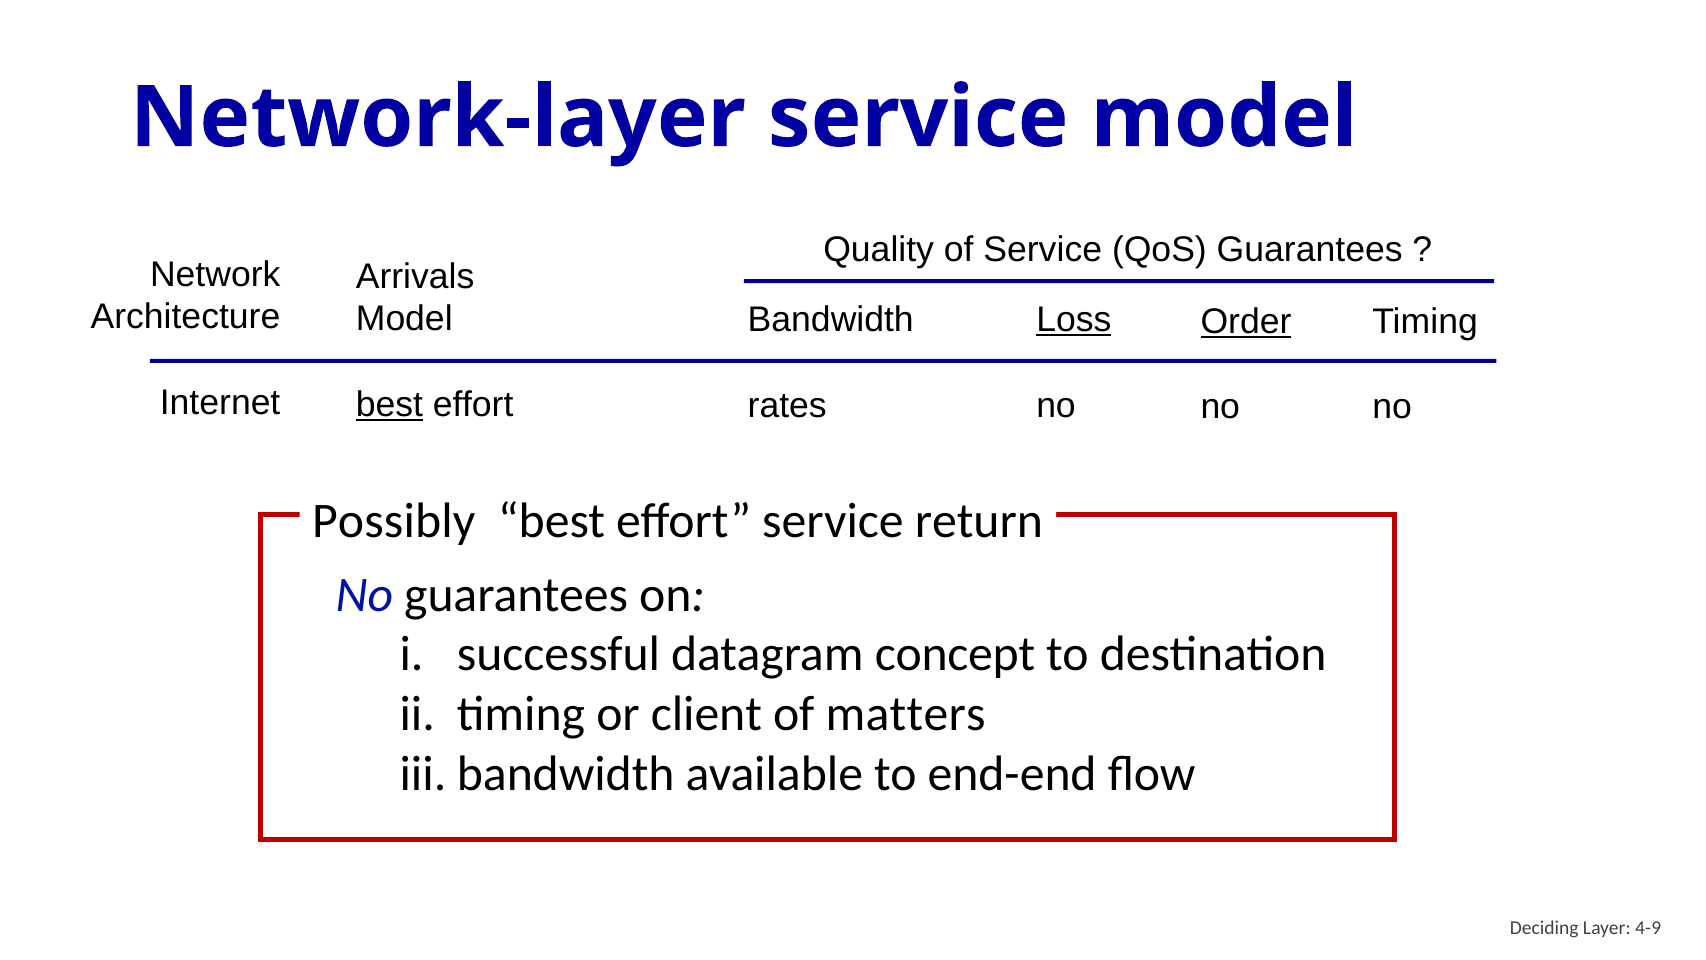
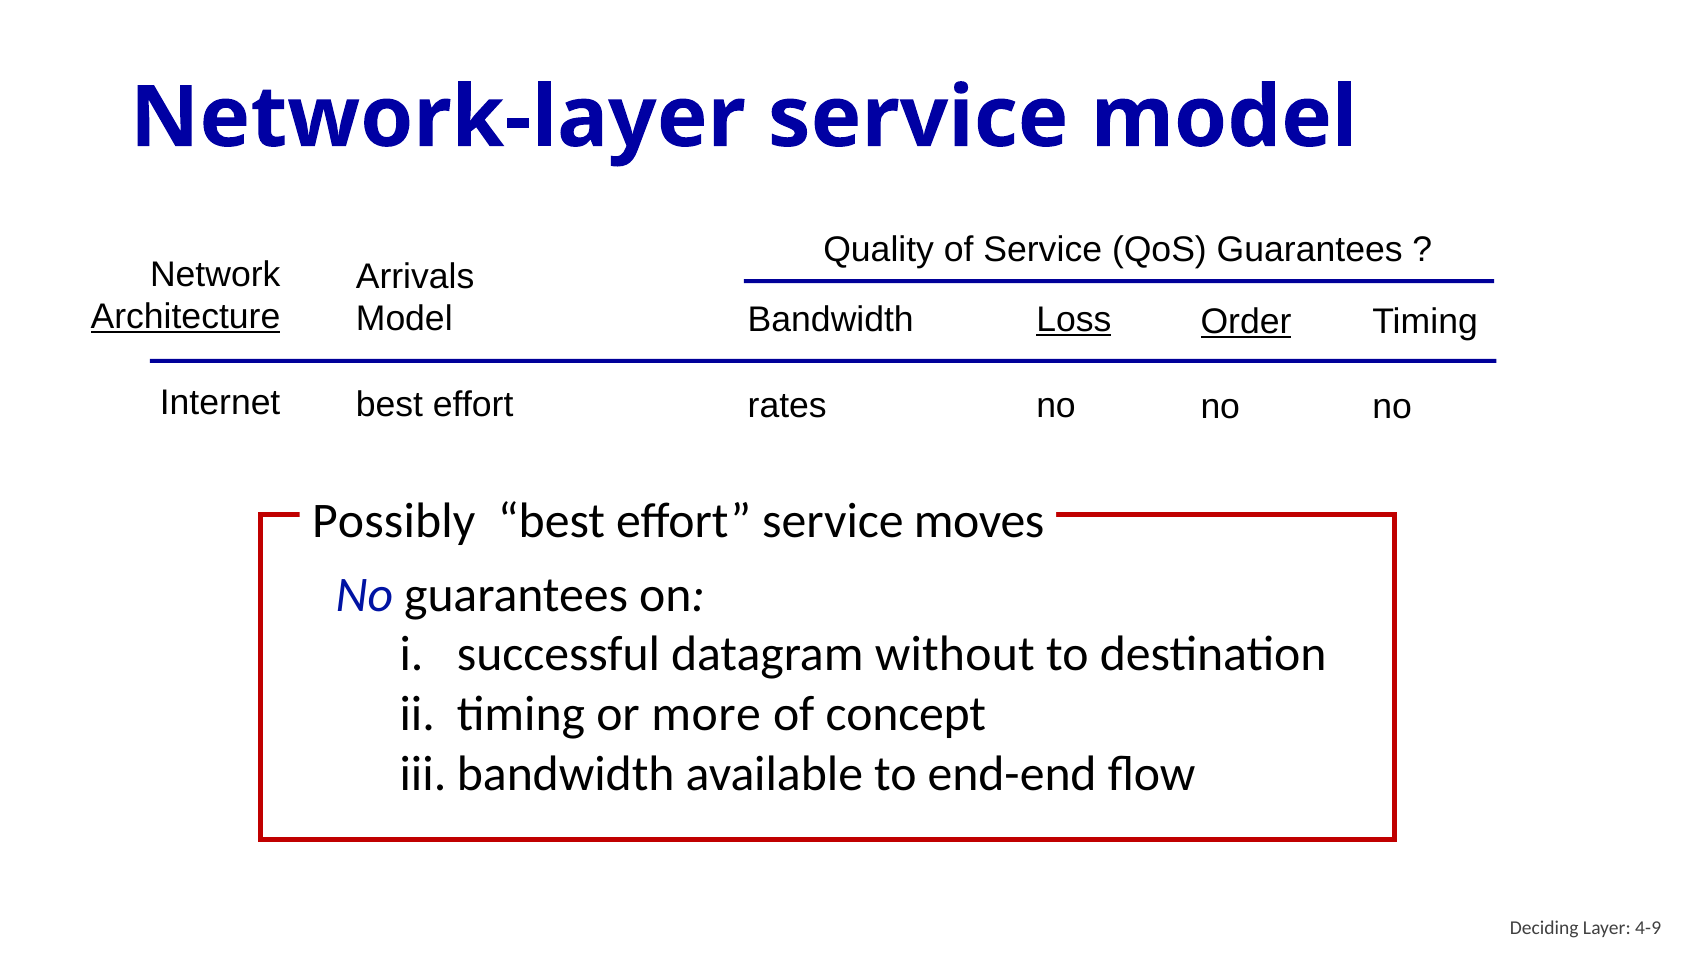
Architecture underline: none -> present (185, 317)
best underline: present -> none (389, 404)
return: return -> moves (979, 521)
concept: concept -> without (955, 654)
client: client -> more (706, 714)
matters: matters -> concept (906, 714)
